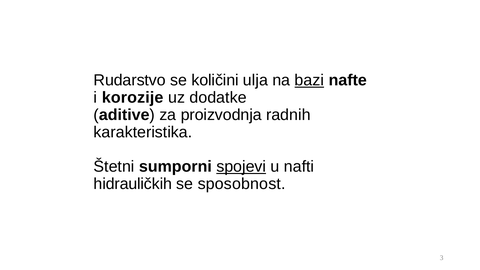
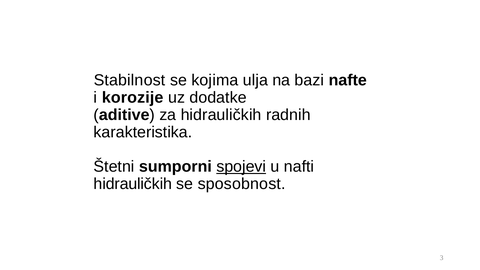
Rudarstvo: Rudarstvo -> Stabilnost (130, 80)
količini: količini -> kojima (215, 80)
bazi underline: present -> none (309, 80)
za proizvodnja: proizvodnja -> hidrauličkih (221, 115)
